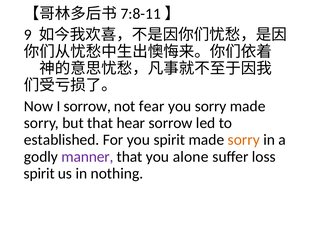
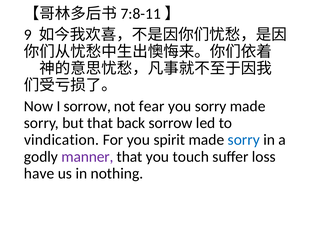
hear: hear -> back (131, 123)
established: established -> vindication (62, 140)
sorry colour: orange -> blue (244, 140)
alone: alone -> touch (191, 156)
spirit: spirit -> have (39, 173)
